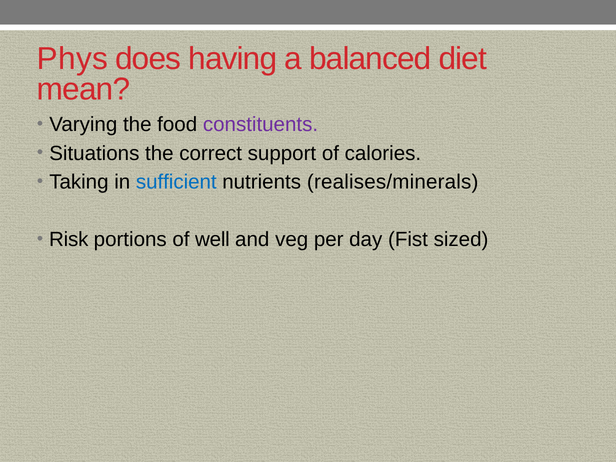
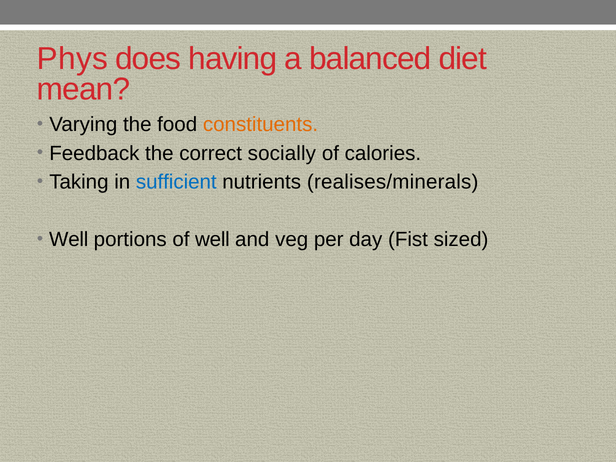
constituents colour: purple -> orange (261, 125)
Situations: Situations -> Feedback (94, 153)
support: support -> socially (282, 153)
Risk: Risk -> Well (69, 240)
